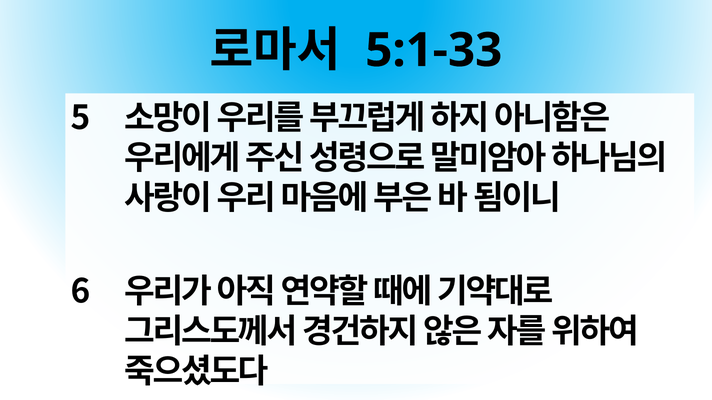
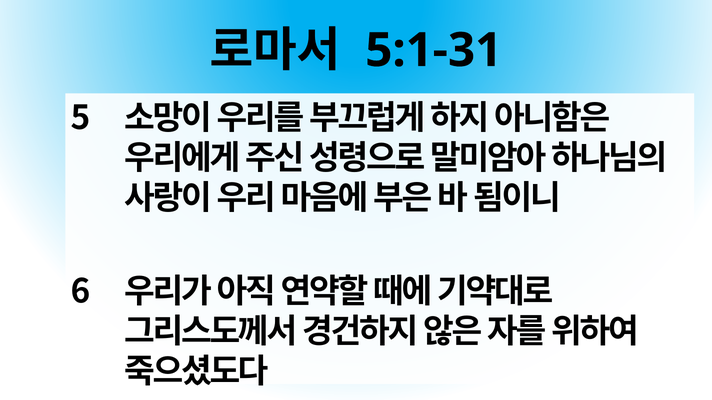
5:1-33: 5:1-33 -> 5:1-31 (434, 50)
